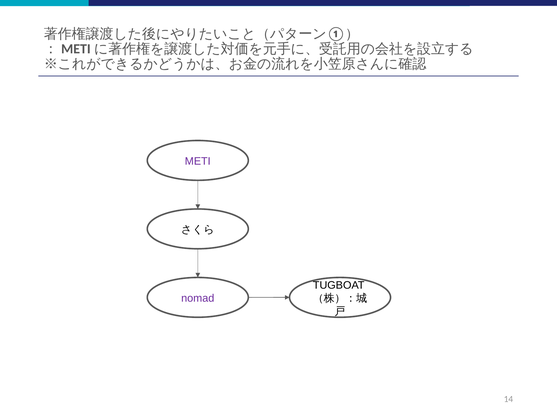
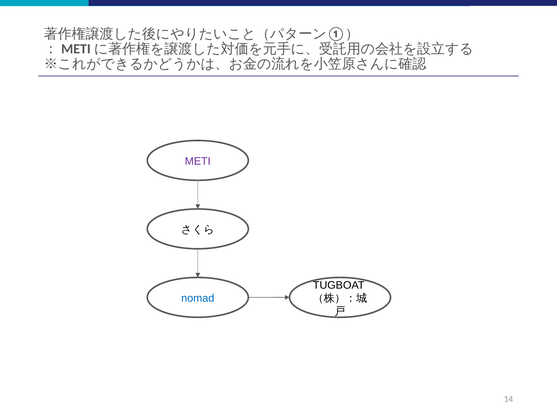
nomad colour: purple -> blue (198, 298)
